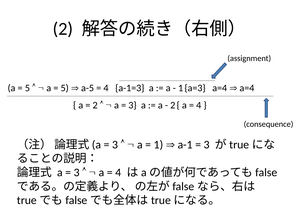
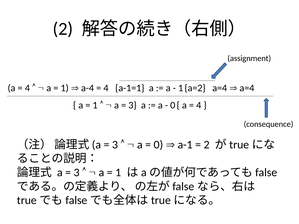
5: 5 -> 4 (27, 88)
5: 5 -> 1 (65, 88)
a-5: a-5 -> a-4 (88, 88)
a-1=3: a-1=3 -> a-1=1 (130, 88)
a=3: a=3 -> a=2 (195, 88)
2: 2 -> 1 (95, 105)
2: 2 -> 0 (173, 105)
1: 1 -> 0 (158, 145)
3: 3 -> 2 (207, 145)
4: 4 -> 1 (118, 173)
